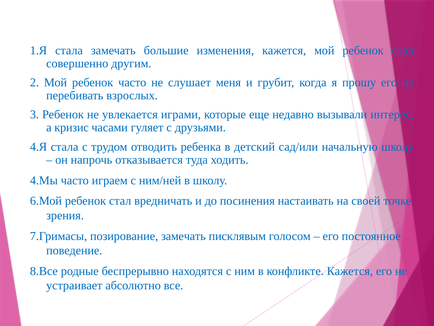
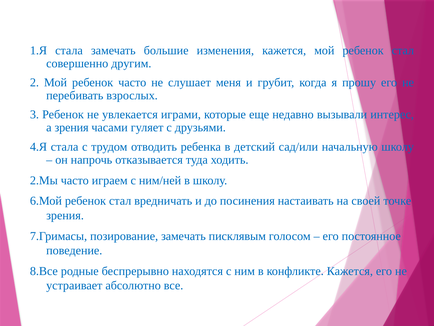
а кризис: кризис -> зрения (72, 127)
4.Мы: 4.Мы -> 2.Мы (44, 180)
